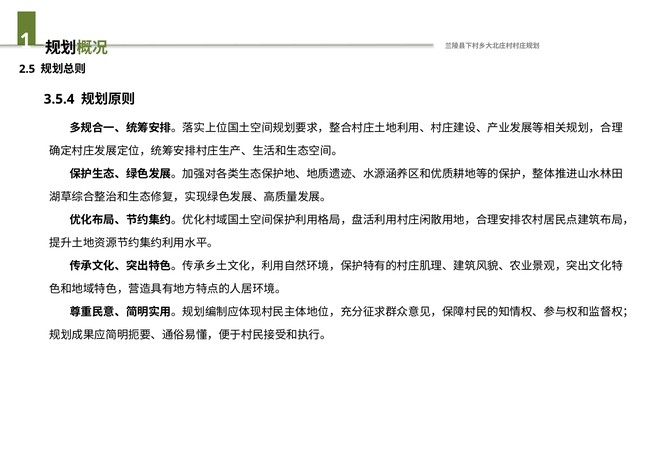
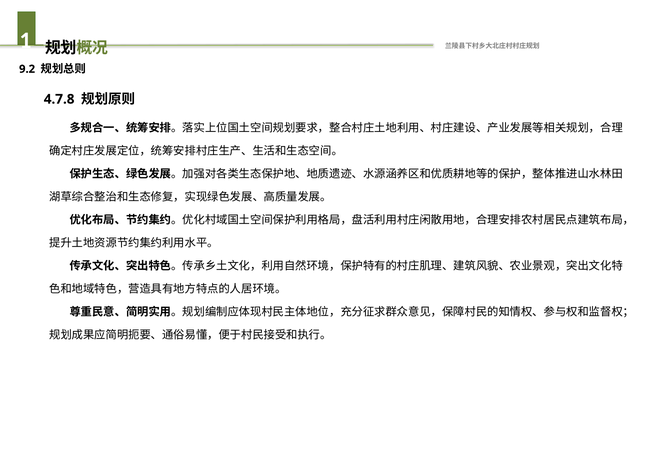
2.5: 2.5 -> 9.2 (27, 69)
3.5.4: 3.5.4 -> 4.7.8 (59, 99)
